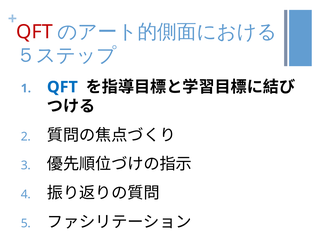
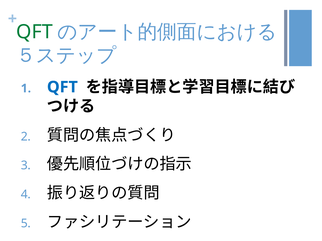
QFT colour: red -> green (34, 32)
